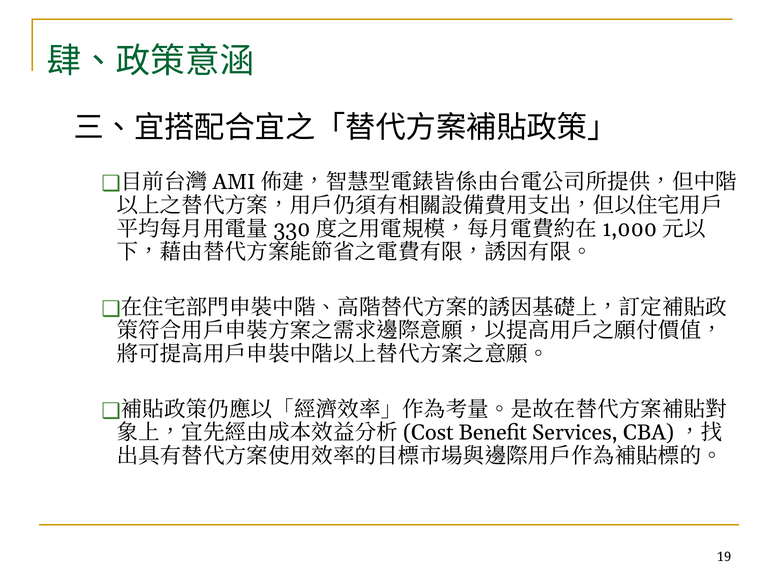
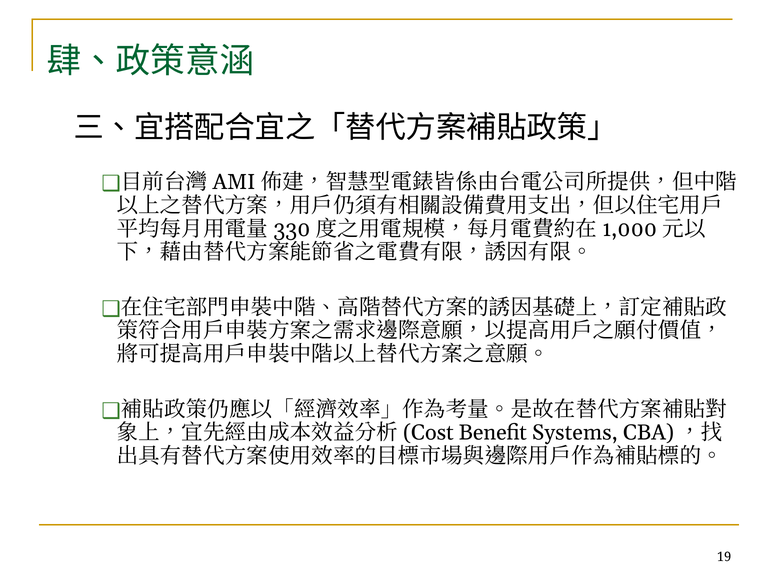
Services: Services -> Systems (575, 433)
